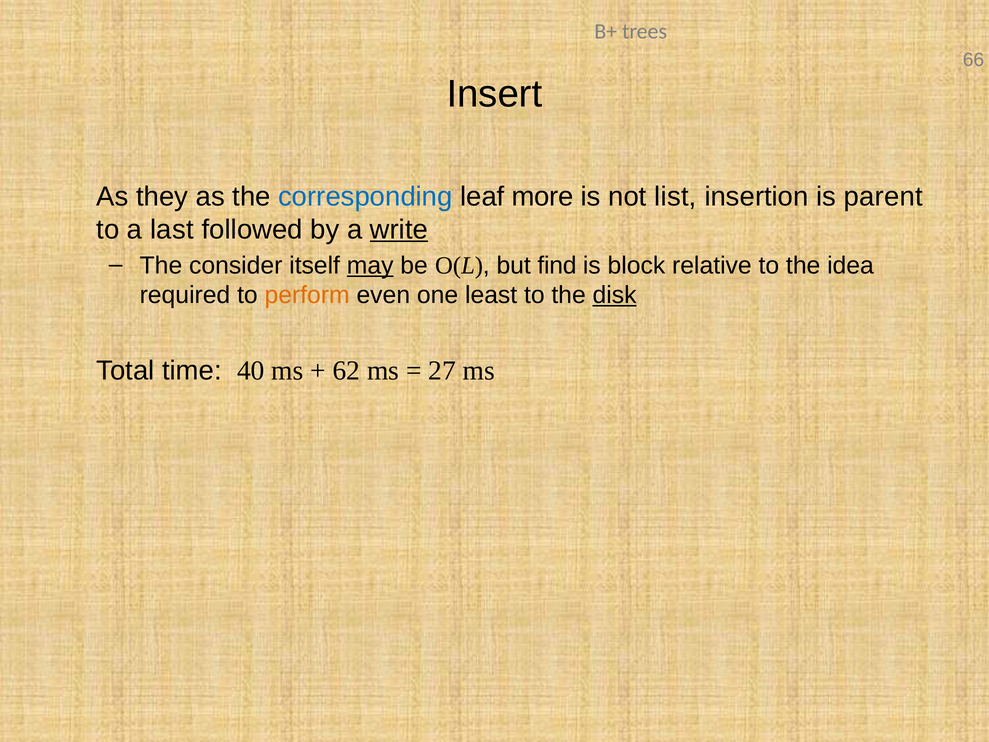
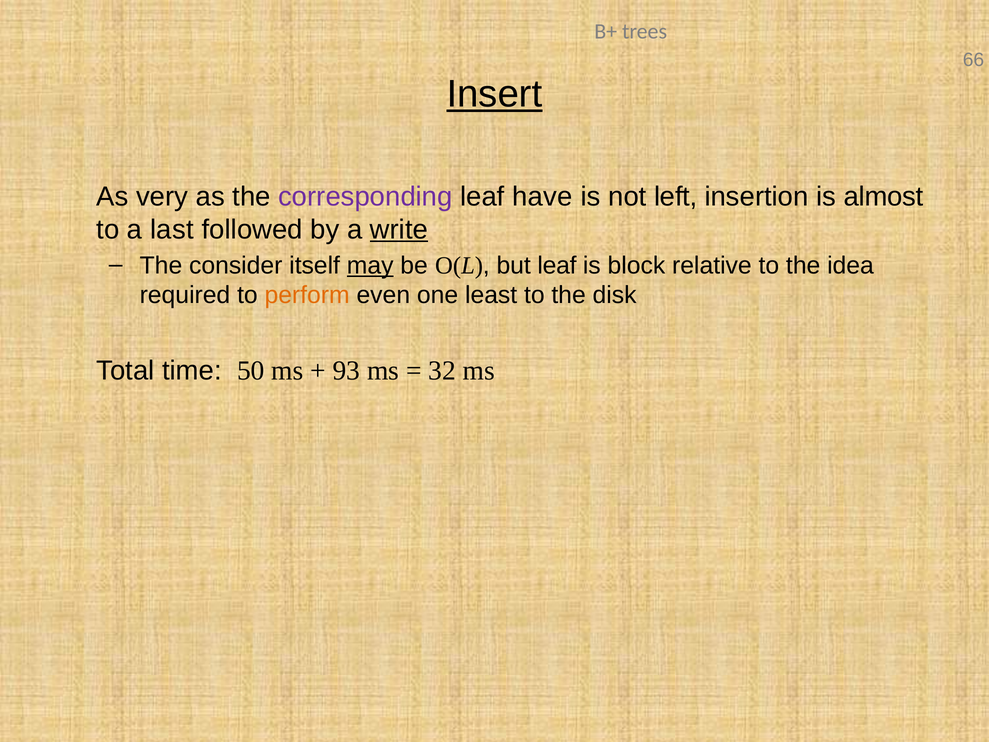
Insert underline: none -> present (494, 94)
they: they -> very (162, 196)
corresponding colour: blue -> purple (365, 196)
more: more -> have (542, 196)
list: list -> left (676, 196)
parent: parent -> almost (884, 196)
but find: find -> leaf (557, 265)
disk underline: present -> none (615, 295)
40: 40 -> 50 (251, 371)
62: 62 -> 93 (346, 371)
27: 27 -> 32 (442, 371)
